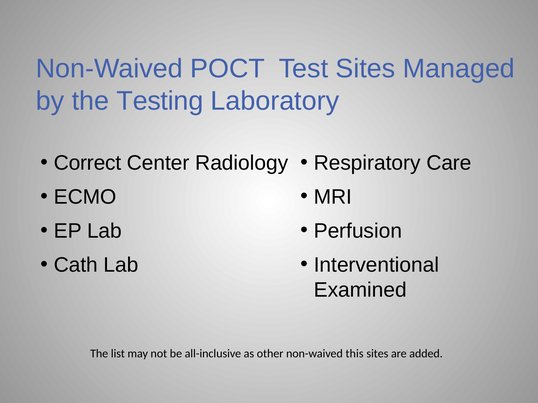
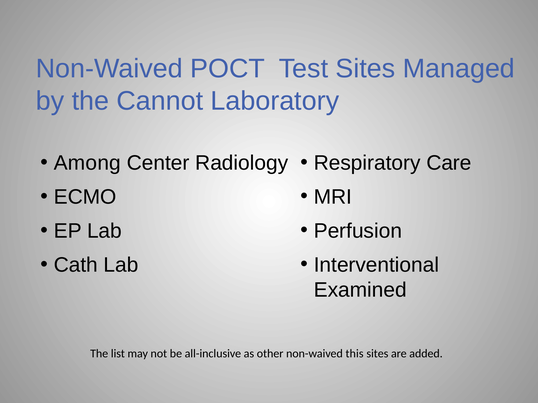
Testing: Testing -> Cannot (160, 101)
Correct: Correct -> Among (87, 163)
